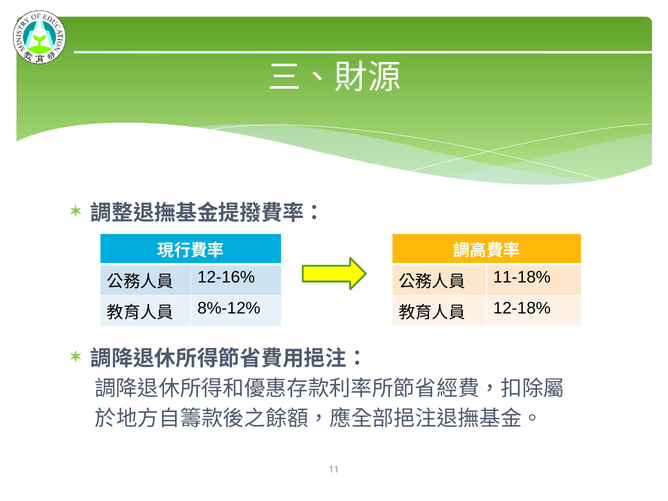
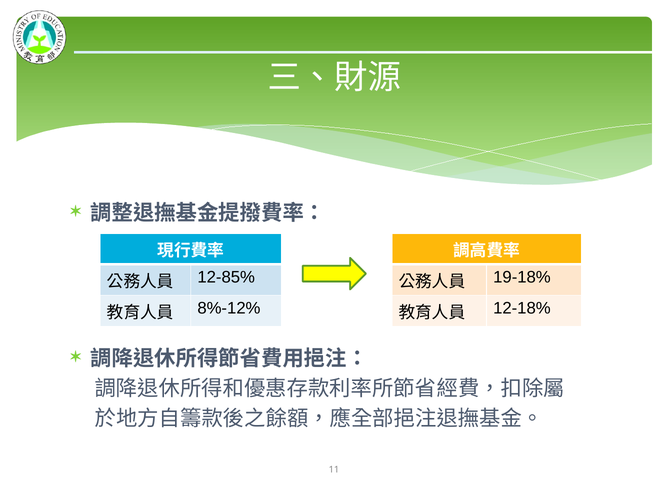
12-16%: 12-16% -> 12-85% (226, 277)
11-18%: 11-18% -> 19-18% (522, 277)
